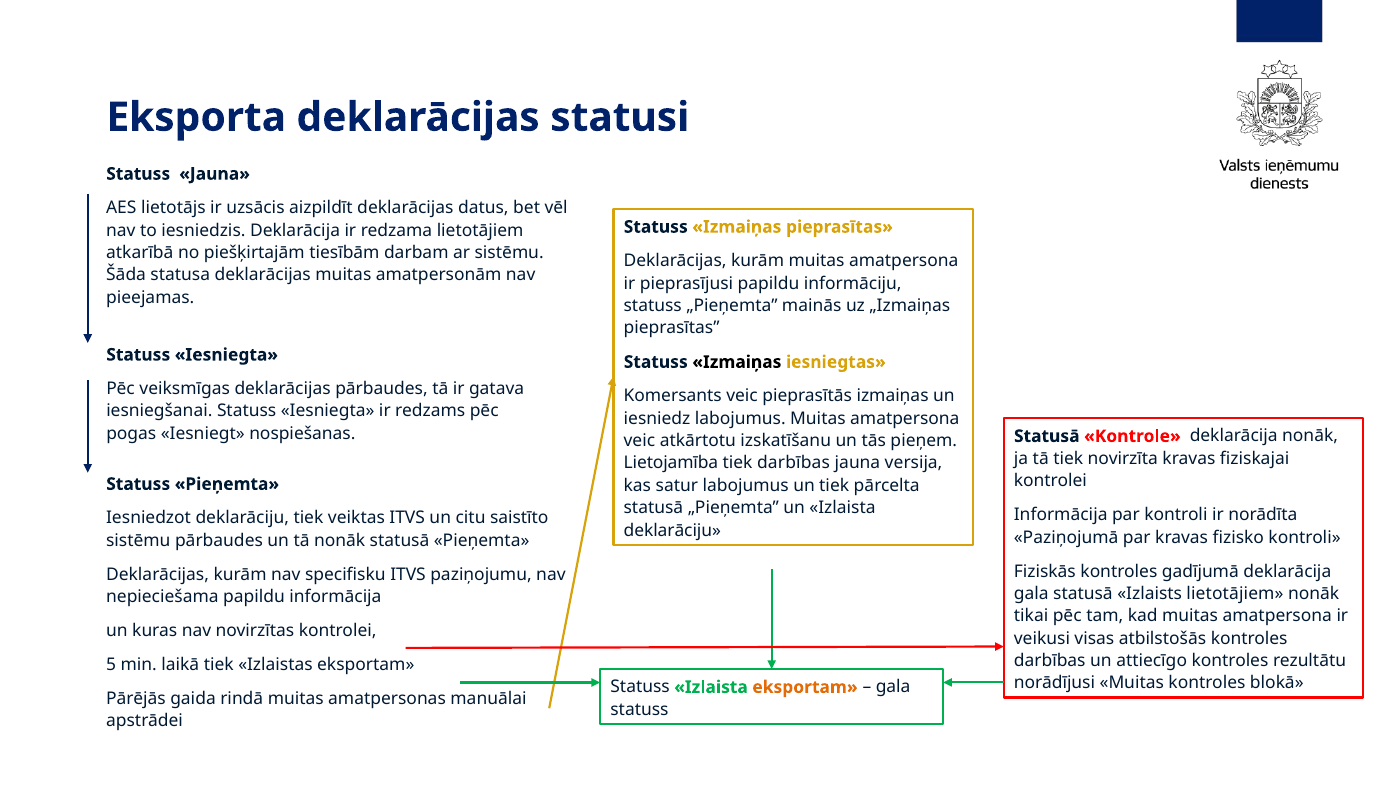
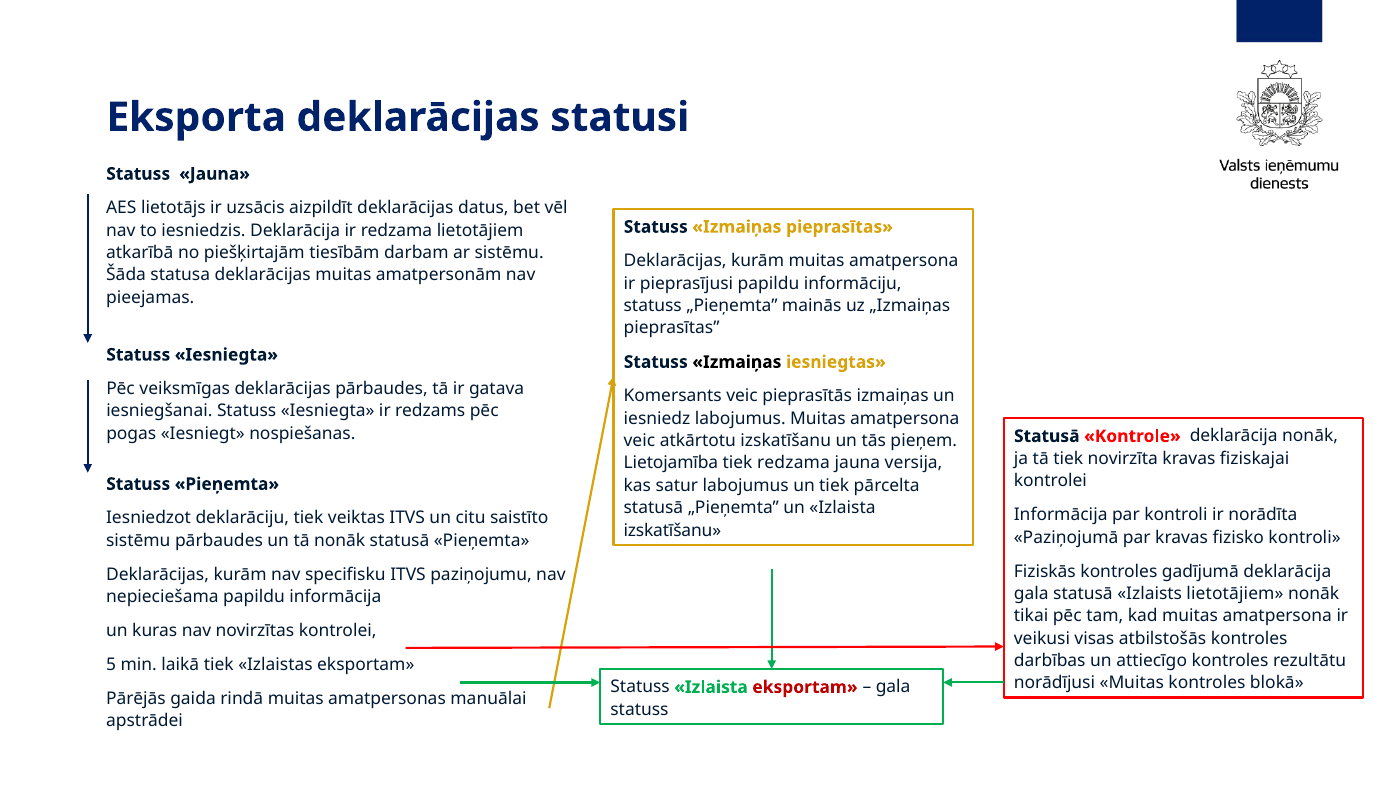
tiek darbības: darbības -> redzama (794, 463)
deklarāciju: deklarāciju -> izskatīšanu (672, 530)
eksportam colour: orange -> red (805, 687)
